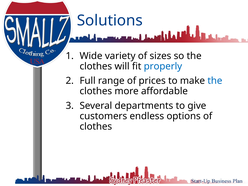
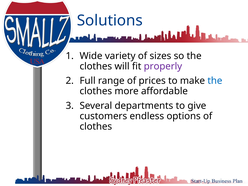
properly colour: blue -> purple (163, 66)
